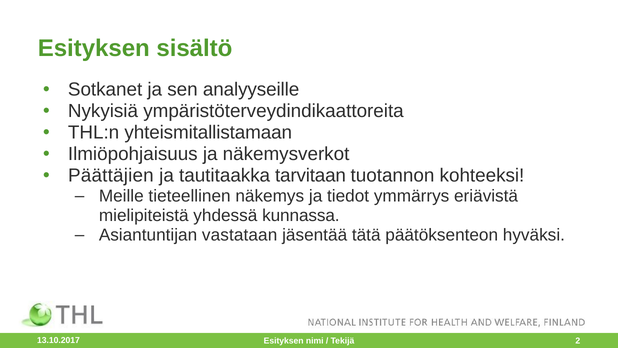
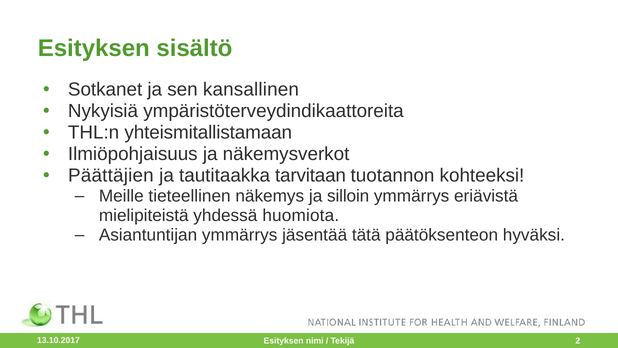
analyyseille: analyyseille -> kansallinen (251, 89)
tiedot: tiedot -> silloin (348, 196)
kunnassa: kunnassa -> huomiota (301, 215)
Asiantuntijan vastataan: vastataan -> ymmärrys (240, 235)
